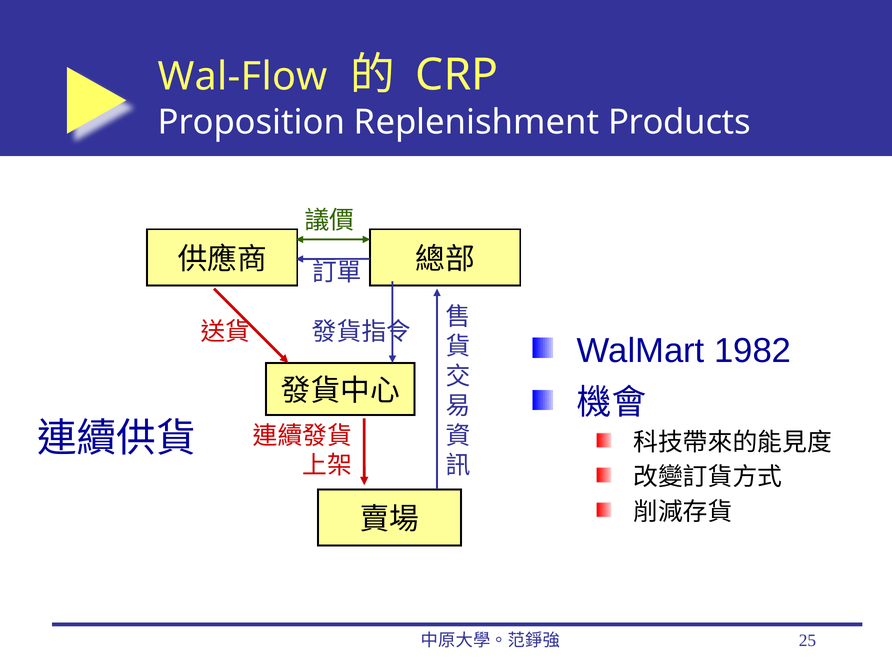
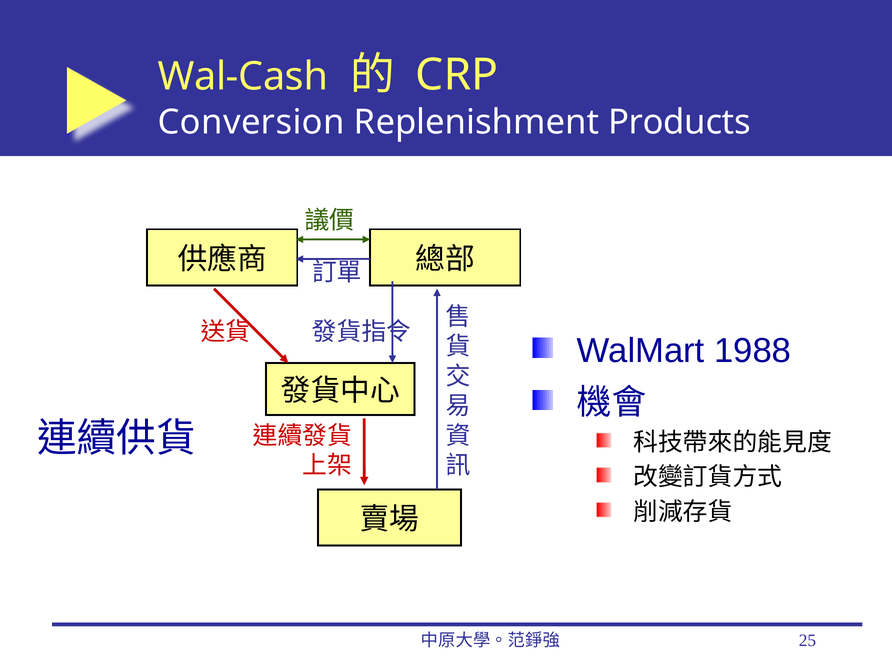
Wal-Flow: Wal-Flow -> Wal-Cash (243, 77)
Proposition: Proposition -> Conversion (251, 122)
1982: 1982 -> 1988 (753, 351)
